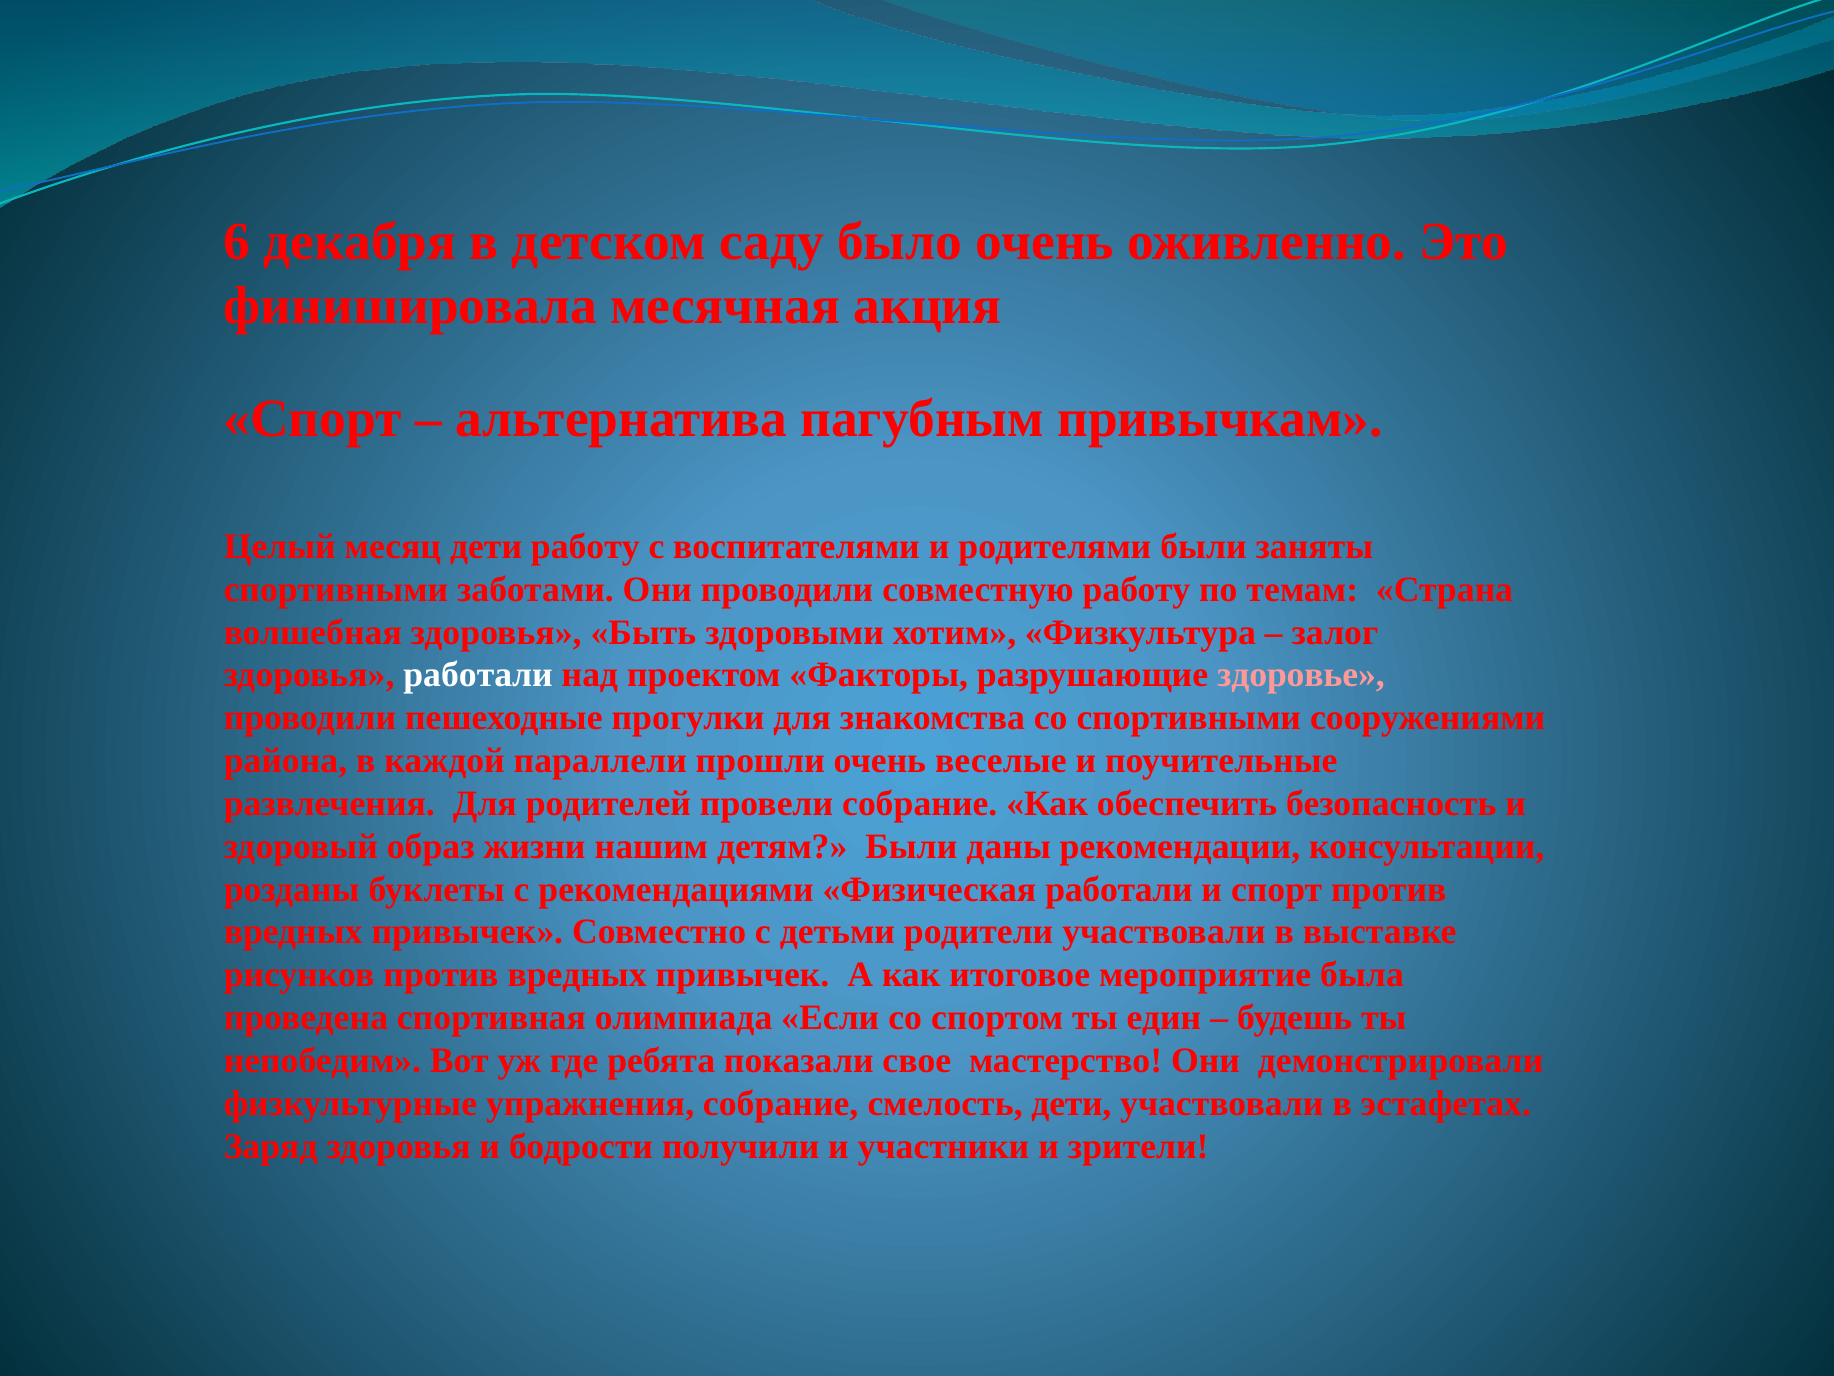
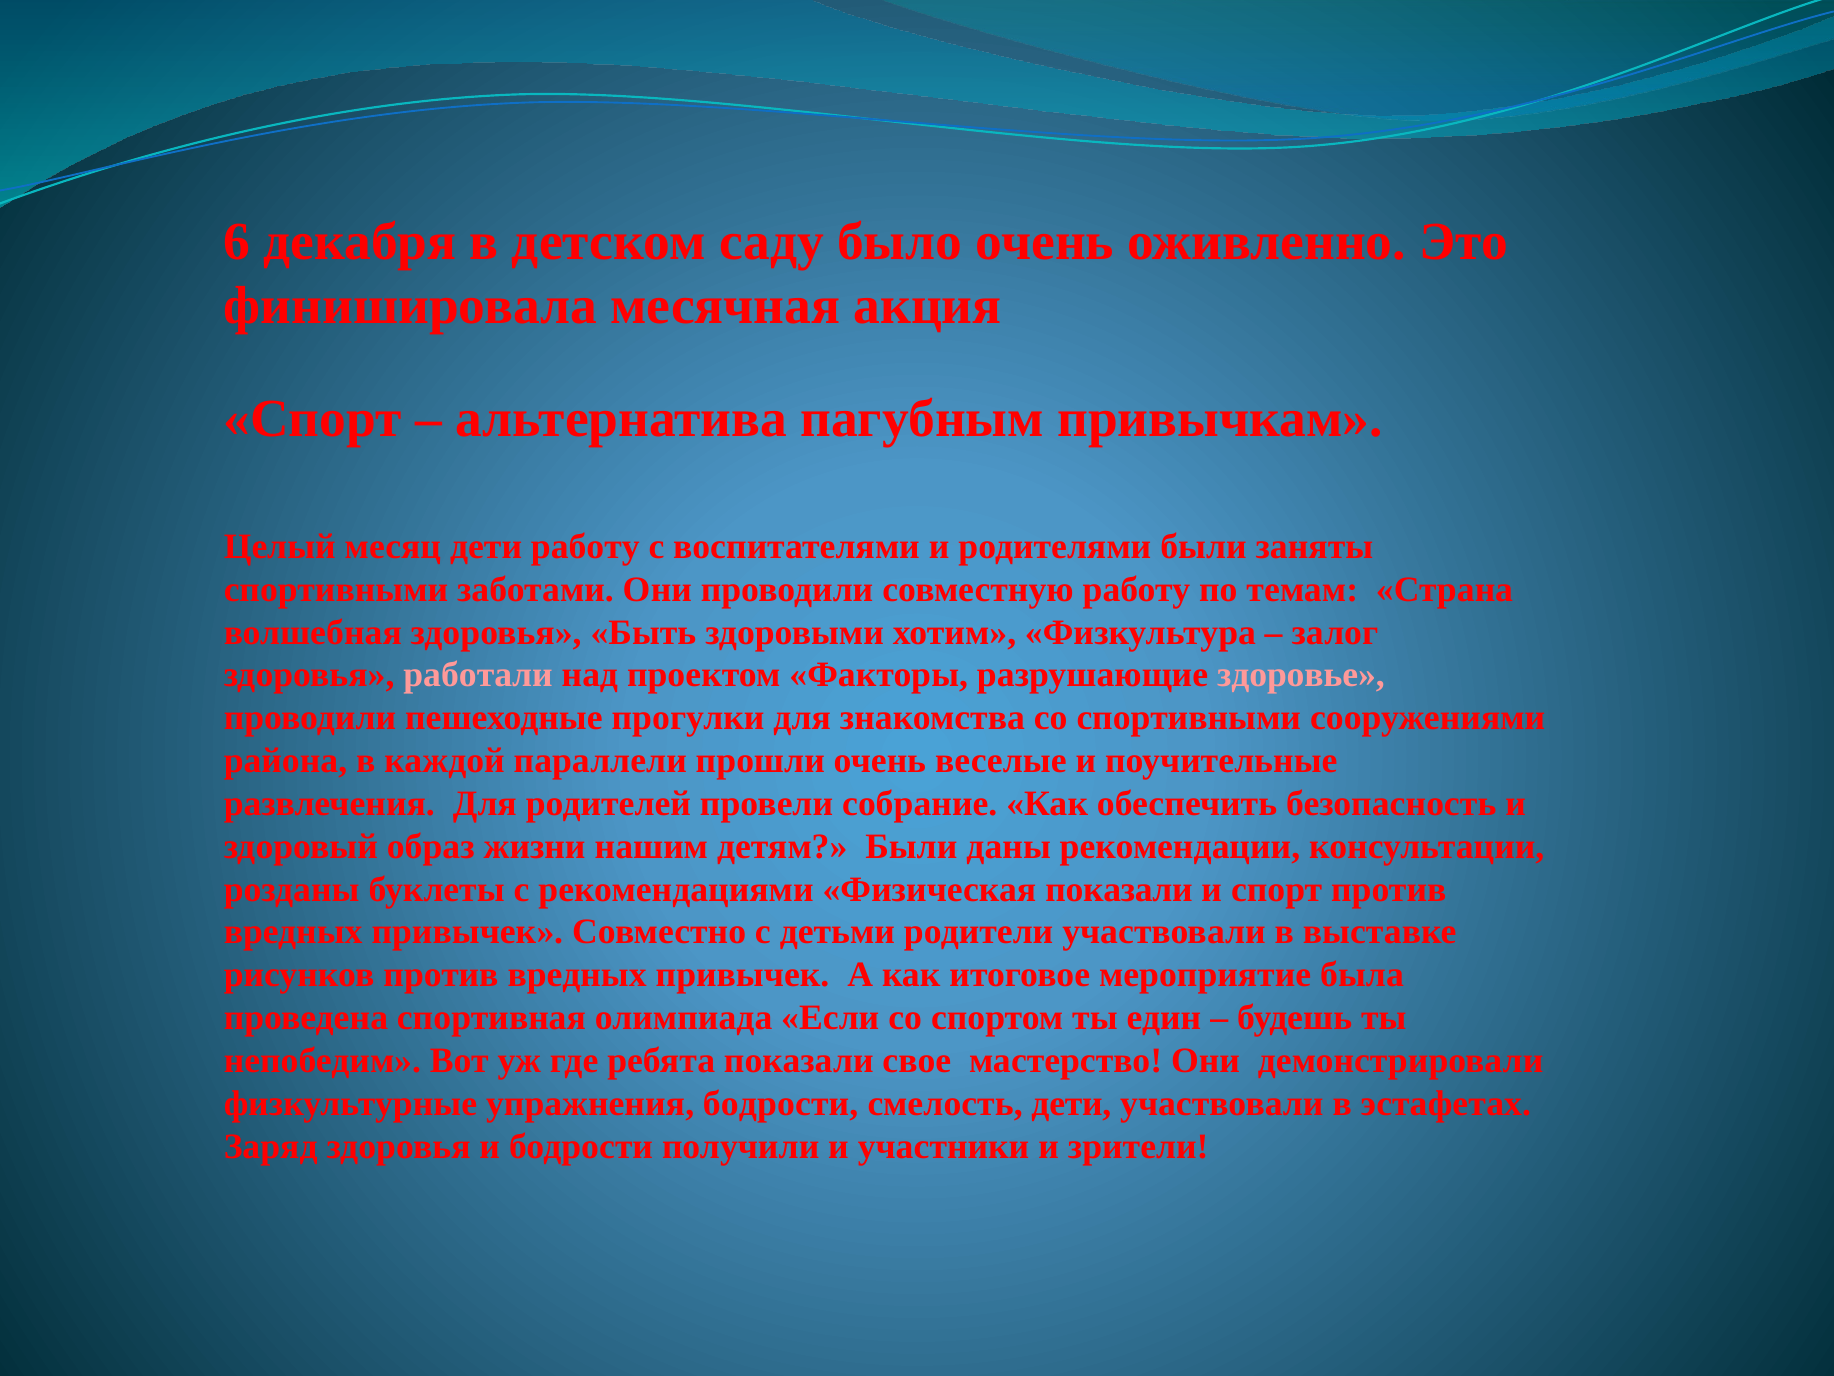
работали colour: white -> pink (478, 675)
Физическая работали: работали -> показали (1119, 889)
упражнения собрание: собрание -> бодрости (781, 1103)
